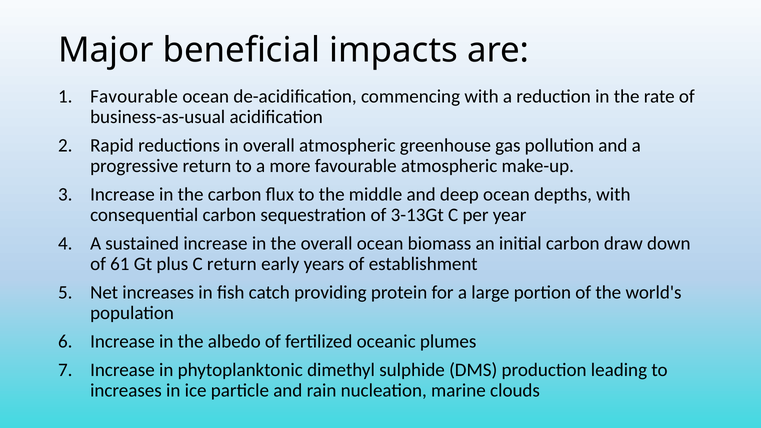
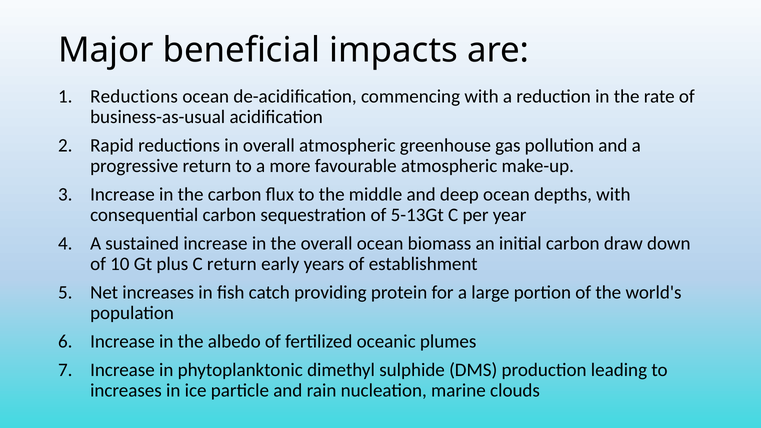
Favourable: Favourable -> Reductions (134, 96)
3-13Gt: 3-13Gt -> 5-13Gt (417, 215)
61: 61 -> 10 (120, 264)
